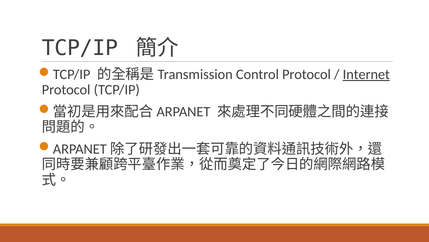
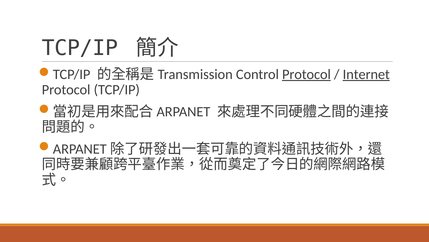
Protocol underline: none -> present (306, 74)
